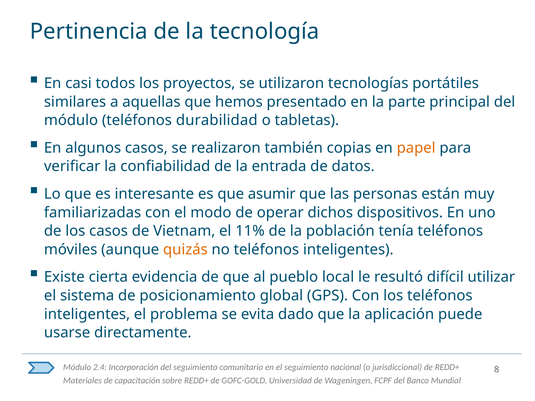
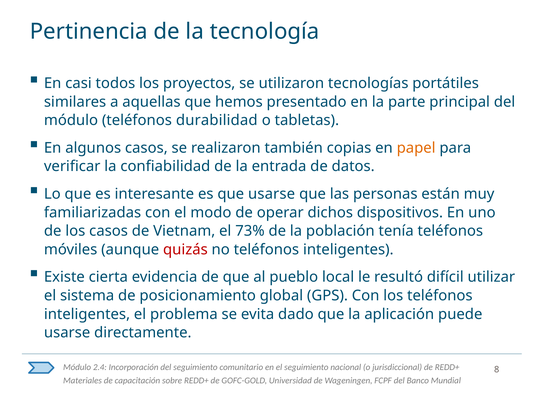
que asumir: asumir -> usarse (272, 194)
11%: 11% -> 73% (250, 231)
quizás colour: orange -> red (185, 250)
